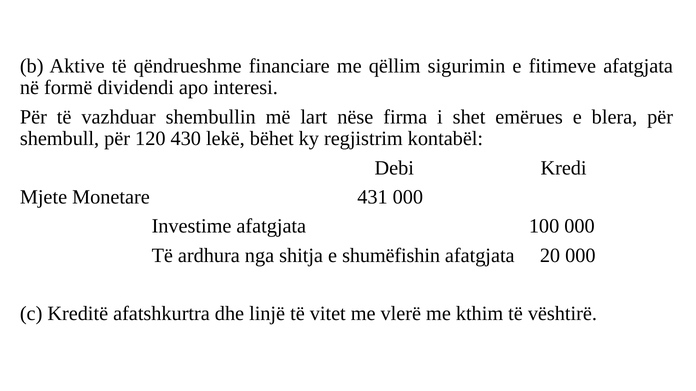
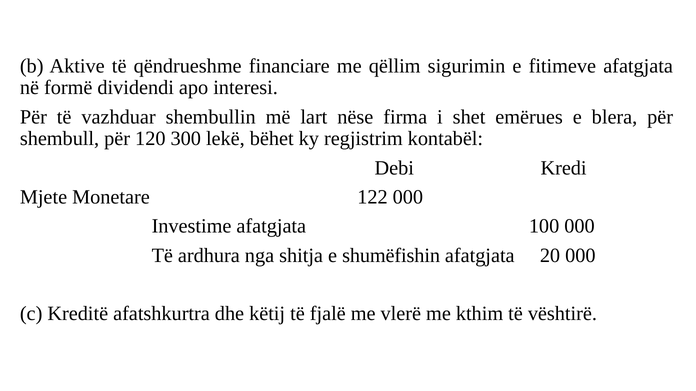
430: 430 -> 300 (186, 139)
431: 431 -> 122 (372, 197)
linjë: linjë -> këtij (267, 314)
vitet: vitet -> fjalë (328, 314)
